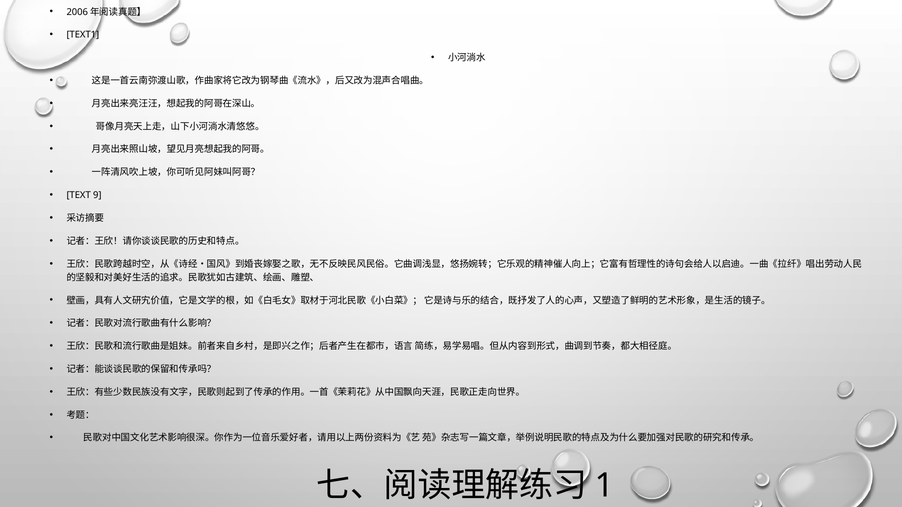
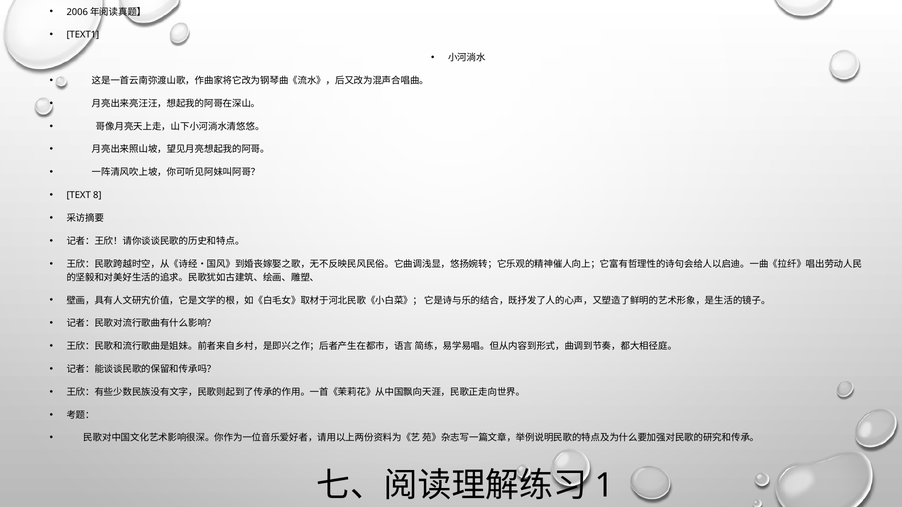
9: 9 -> 8 (97, 195)
